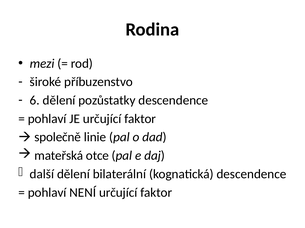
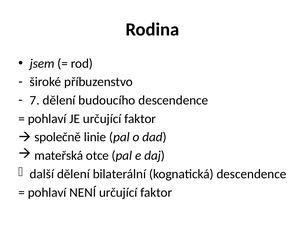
mezi: mezi -> jsem (42, 64)
6: 6 -> 7 (35, 101)
pozůstatky: pozůstatky -> budoucího (107, 101)
